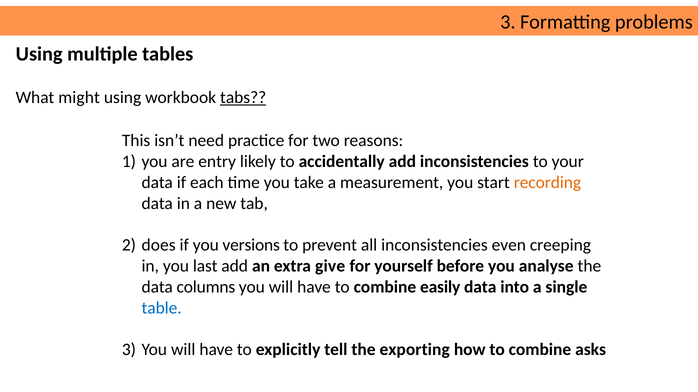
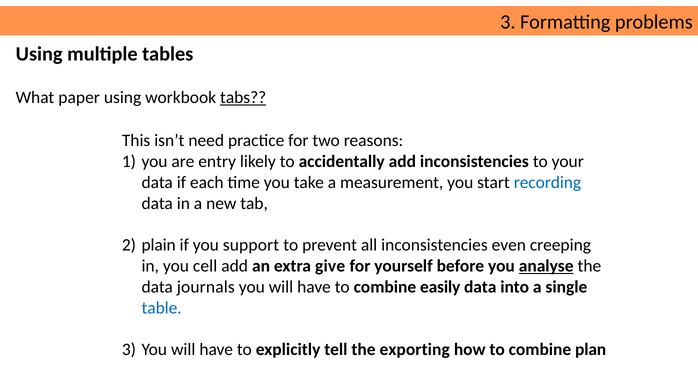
might: might -> paper (79, 98)
recording colour: orange -> blue (547, 183)
does: does -> plain (159, 245)
versions: versions -> support (251, 245)
last: last -> cell (205, 266)
analyse underline: none -> present (546, 266)
columns: columns -> journals (206, 287)
asks: asks -> plan (591, 350)
